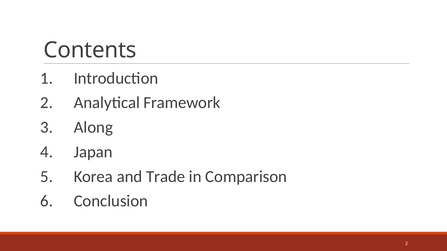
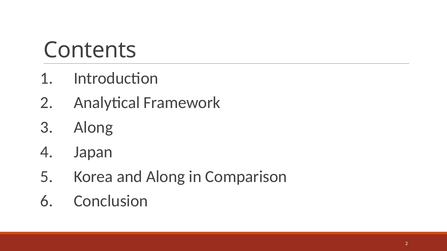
and Trade: Trade -> Along (166, 177)
